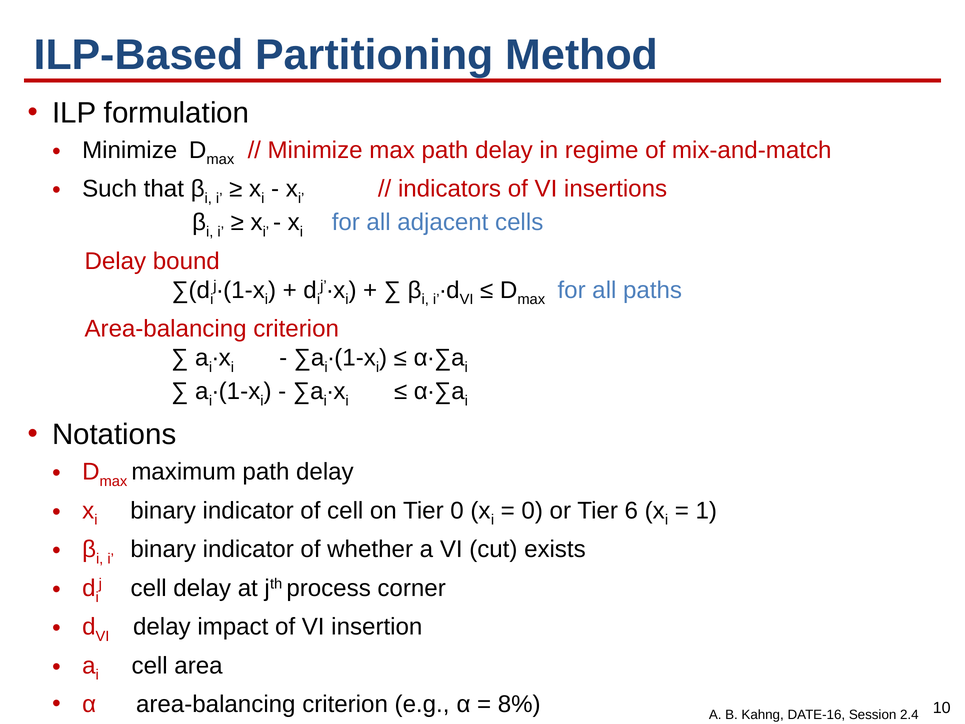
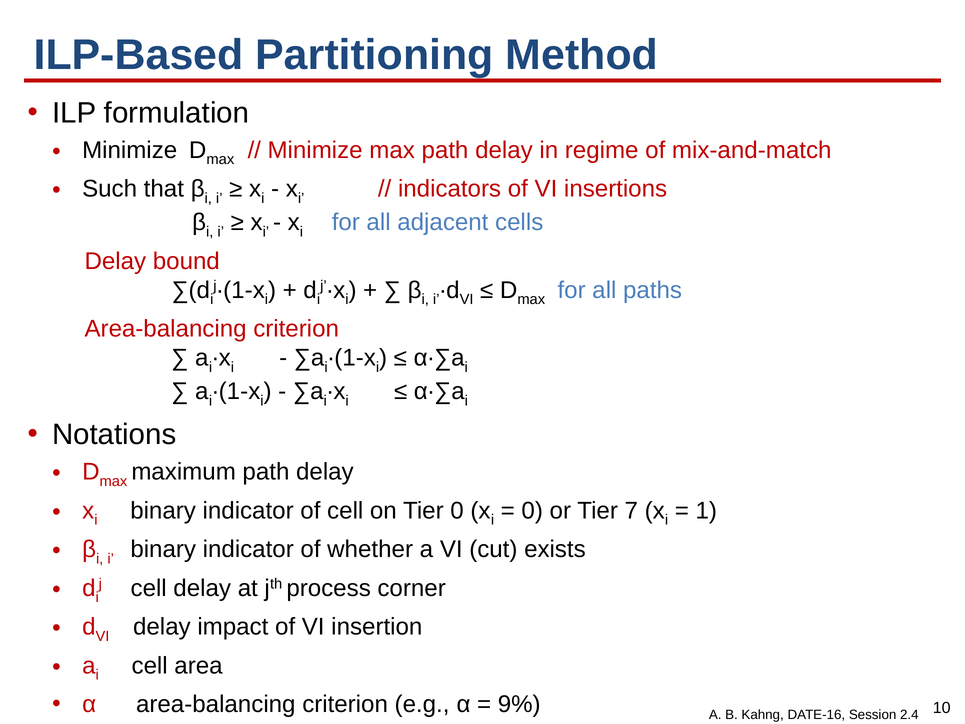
6: 6 -> 7 (631, 510)
8%: 8% -> 9% (519, 704)
